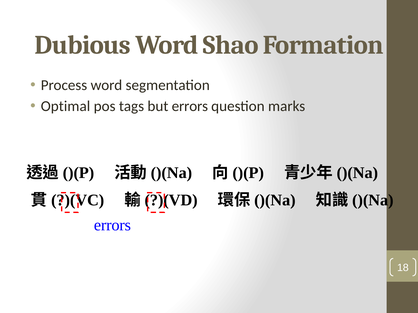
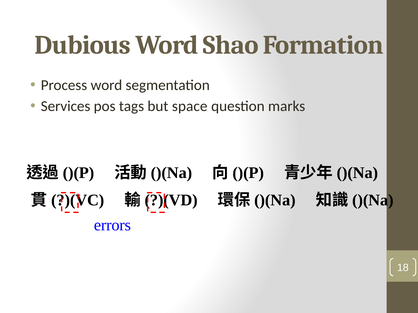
Optimal: Optimal -> Services (66, 106)
but errors: errors -> space (190, 106)
